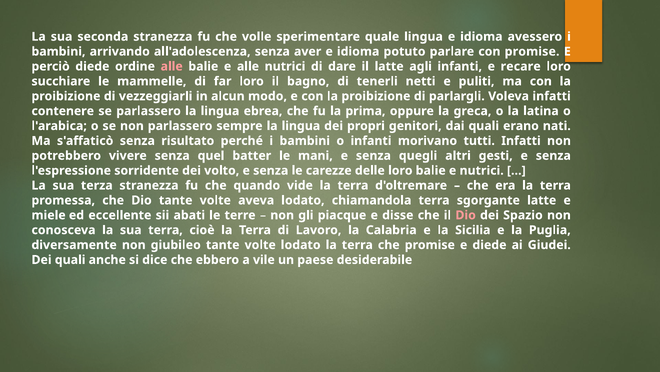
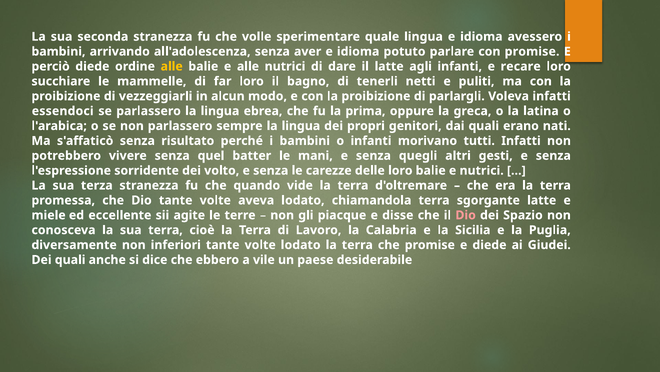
alle colour: pink -> yellow (172, 66)
contenere: contenere -> essendoci (63, 111)
abati: abati -> agite (189, 215)
giubileo: giubileo -> inferiori (176, 244)
